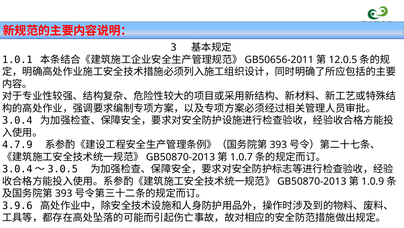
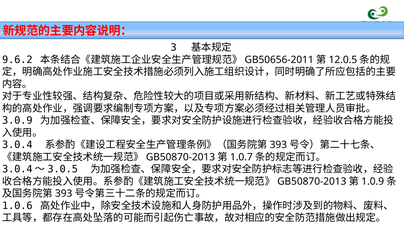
1.0.1: 1.0.1 -> 9.6.2 (17, 60)
3.0.4: 3.0.4 -> 3.0.9 (17, 120)
4.7.9: 4.7.9 -> 3.0.4 (17, 144)
3.9.6: 3.9.6 -> 1.0.6 (17, 205)
